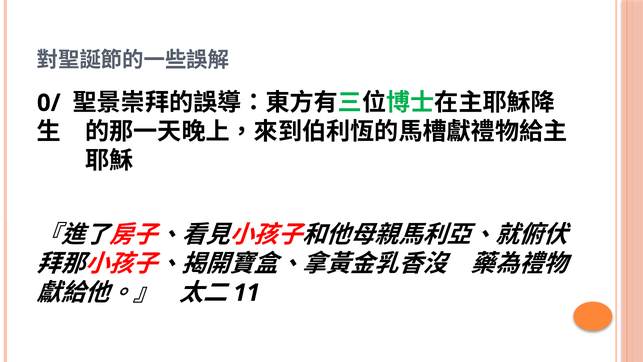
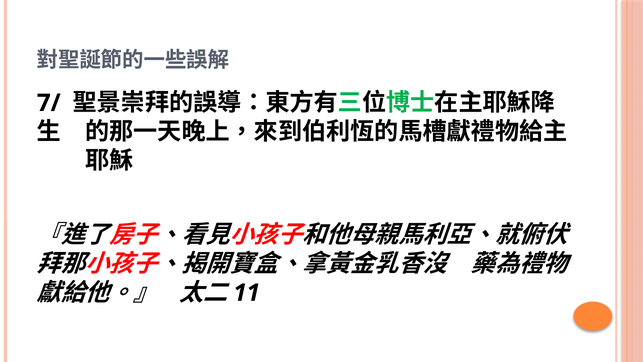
0/: 0/ -> 7/ (49, 103)
